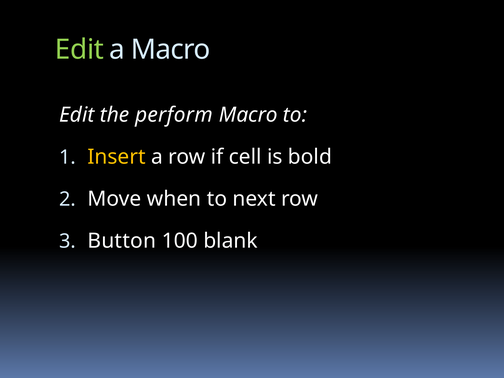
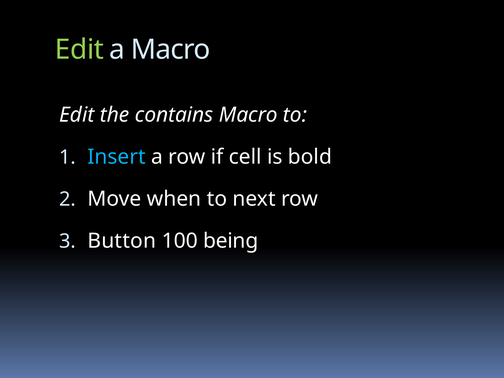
perform: perform -> contains (174, 115)
Insert colour: yellow -> light blue (117, 157)
blank: blank -> being (231, 241)
